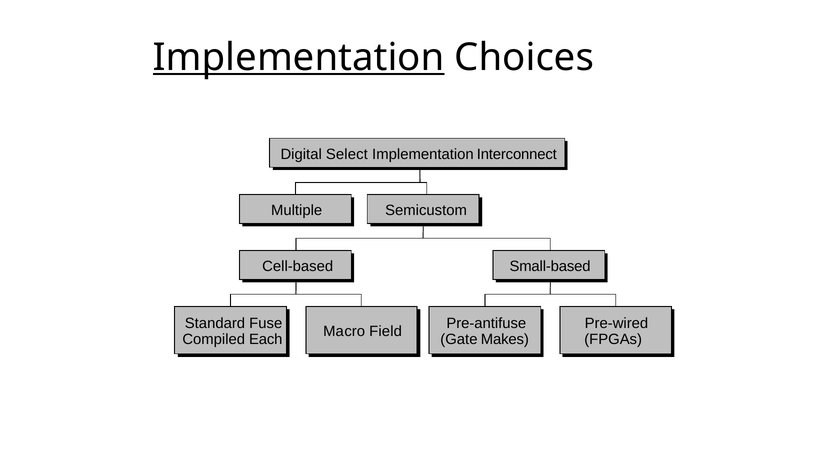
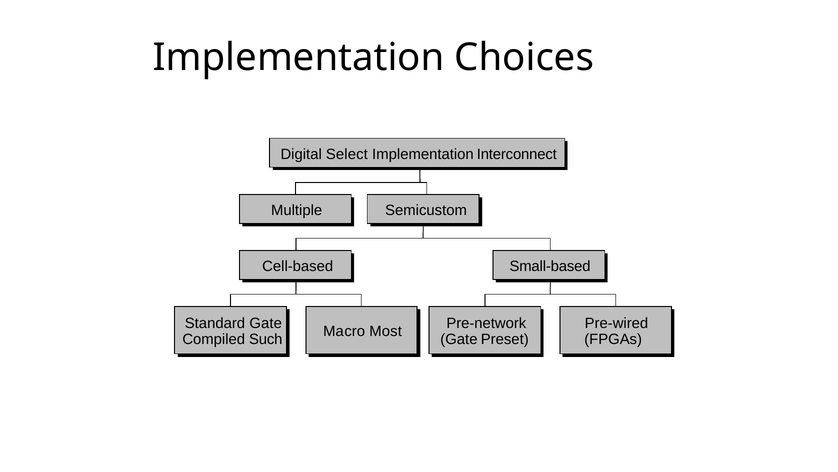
Implementation underline: present -> none (299, 57)
Standard Fuse: Fuse -> Gate (266, 323)
Pre-antifuse: Pre-antifuse -> Pre-network (486, 323)
Field: Field -> Most (386, 331)
Each: Each -> Such (266, 339)
Makes: Makes -> Preset (505, 339)
